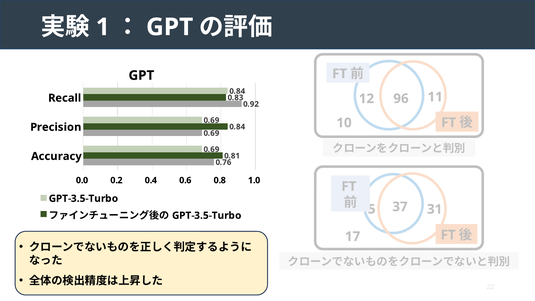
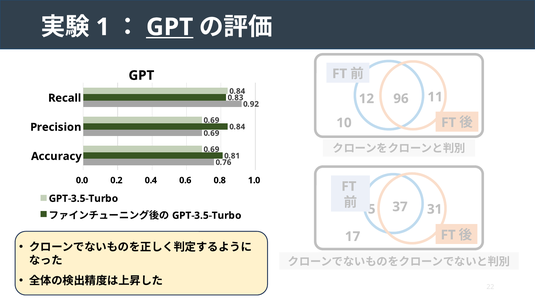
GPT underline: none -> present (170, 27)
